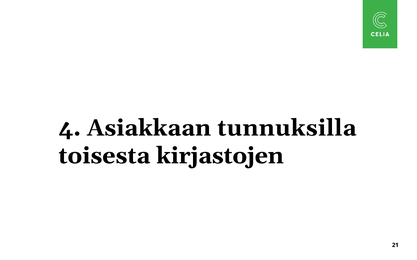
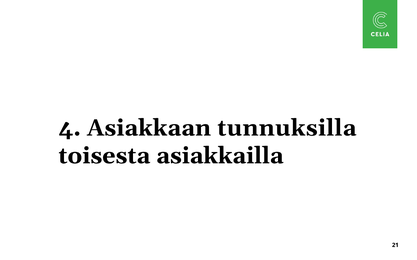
kirjastojen: kirjastojen -> asiakkailla (220, 156)
